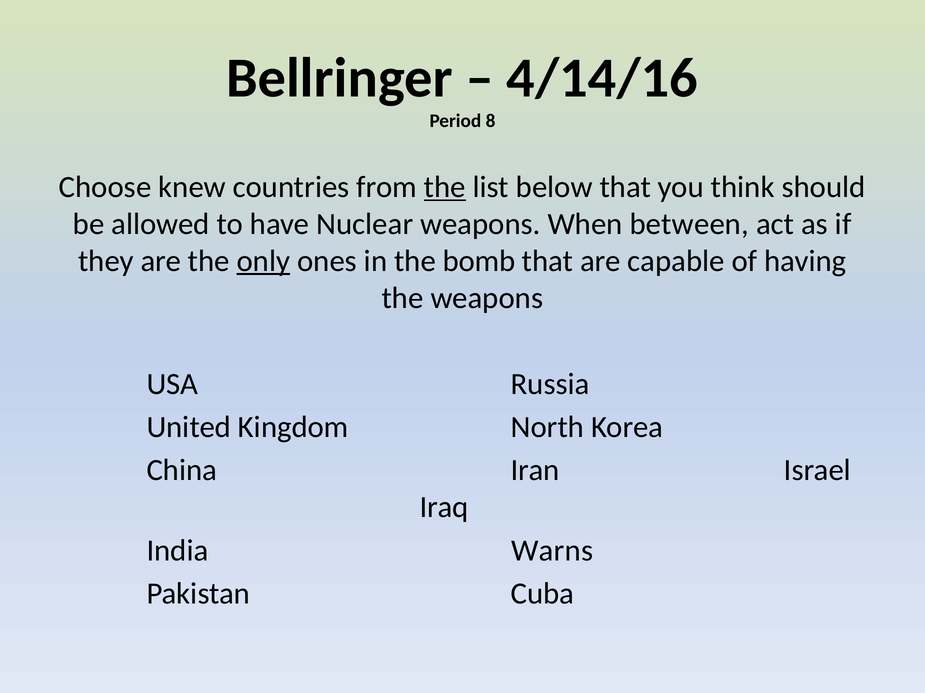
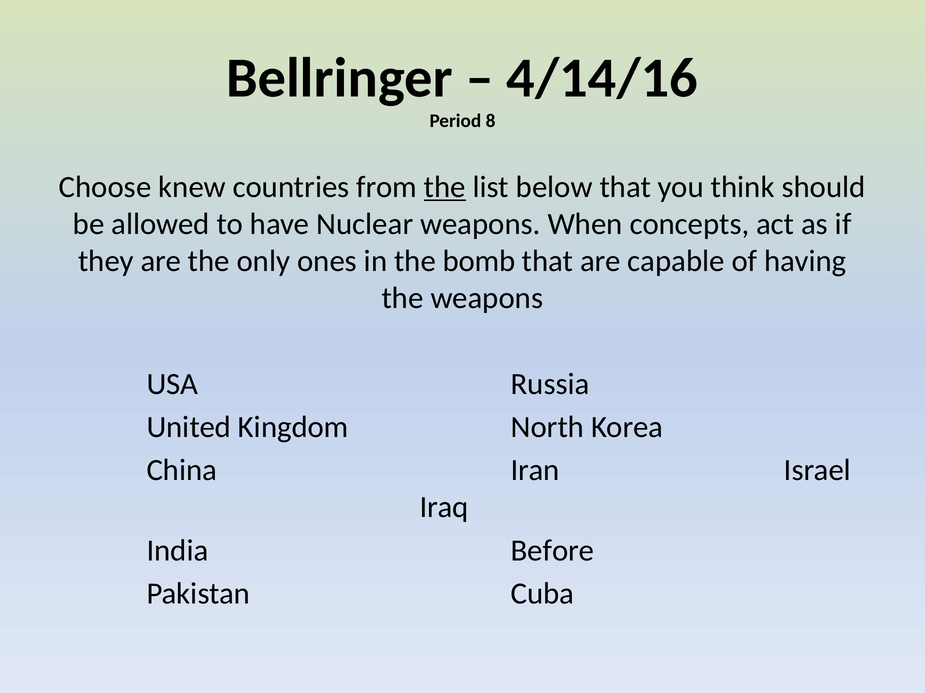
between: between -> concepts (689, 224)
only underline: present -> none (263, 261)
Warns: Warns -> Before (552, 551)
